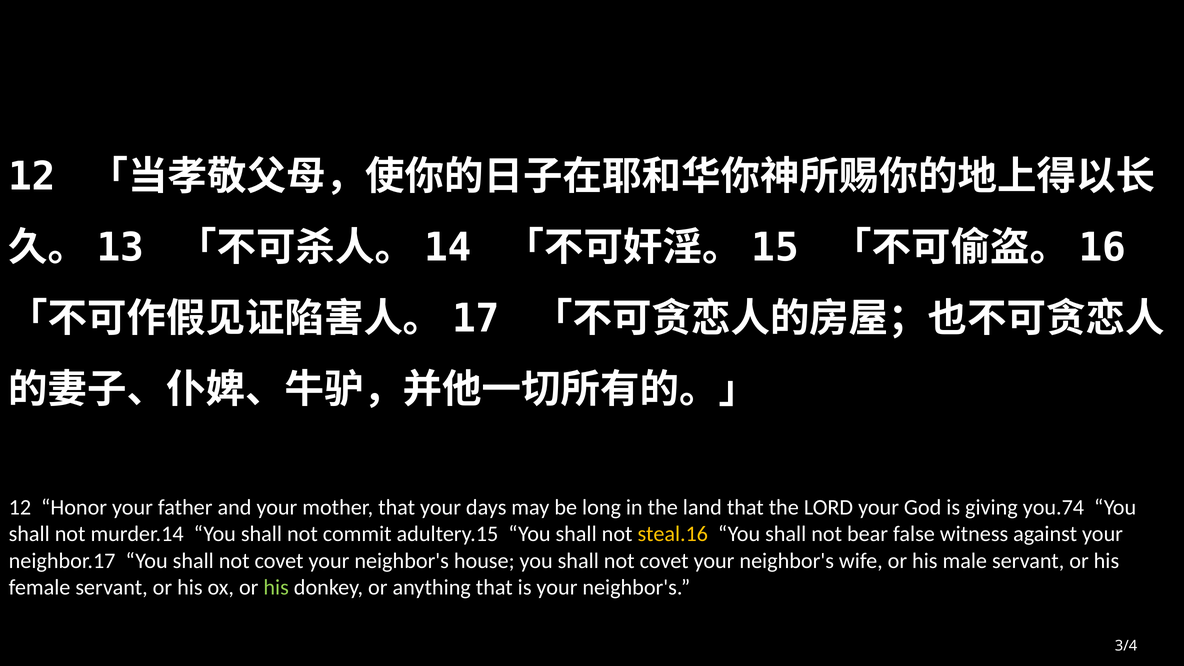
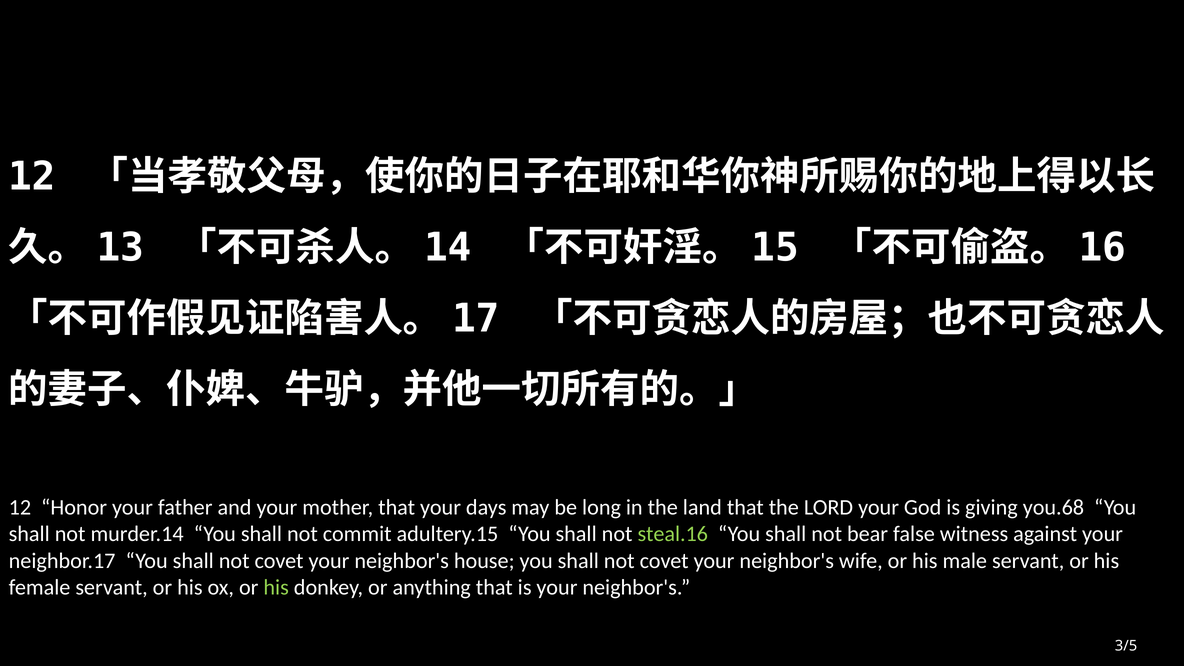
you.74: you.74 -> you.68 (1053, 507)
steal.16 colour: yellow -> light green (673, 534)
3/4: 3/4 -> 3/5 (1126, 646)
